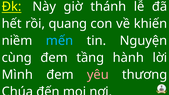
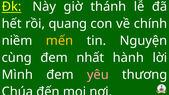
khiến: khiến -> chính (150, 24)
mến colour: light blue -> yellow (60, 41)
tầng: tầng -> nhất (90, 58)
